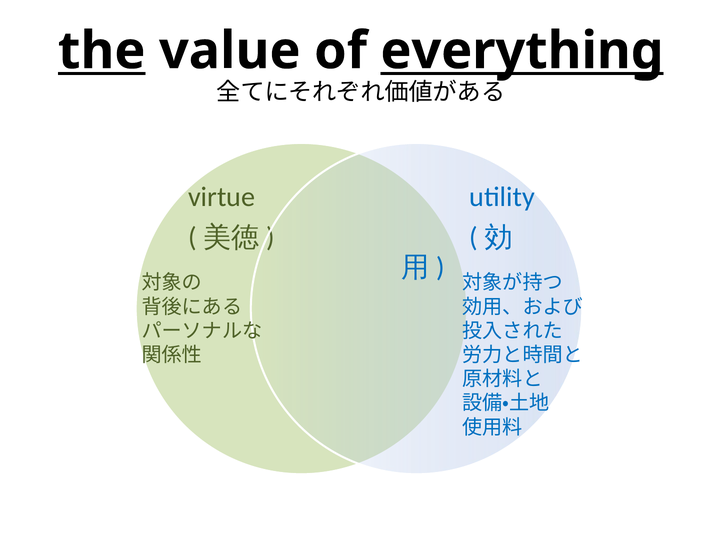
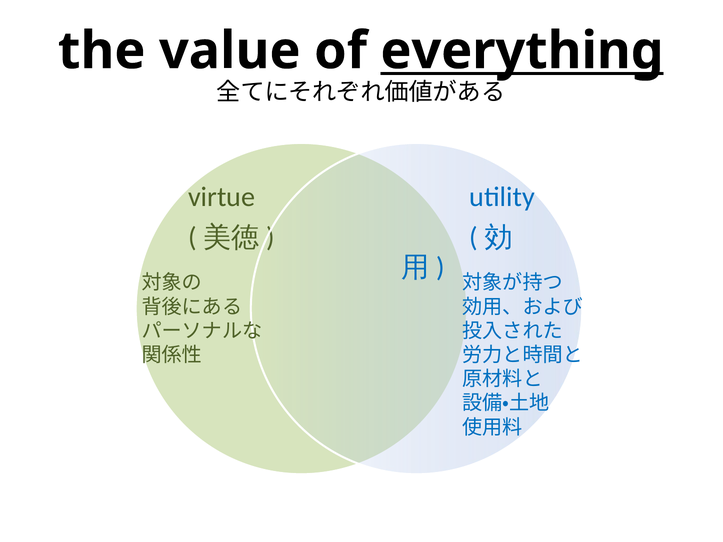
the underline: present -> none (102, 51)
